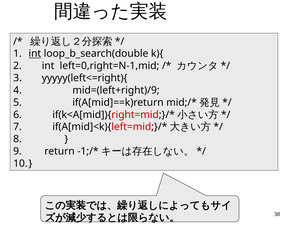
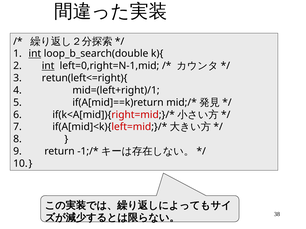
int underline: none -> present (48, 66)
yyyyy(left<=right){: yyyyy(left<=right){ -> retun(left<=right){ (85, 78)
mid=(left+right)/9: mid=(left+right)/9 -> mid=(left+right)/1 (116, 90)
